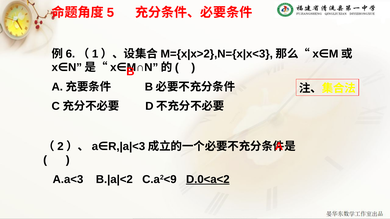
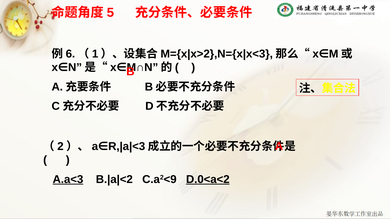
A.a<3 underline: none -> present (68, 180)
